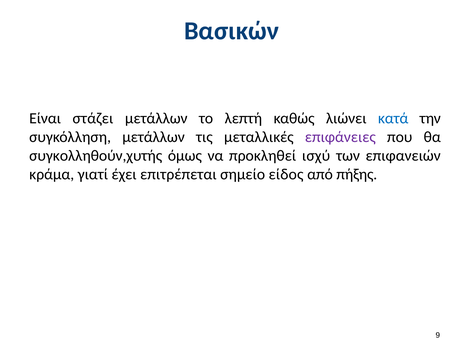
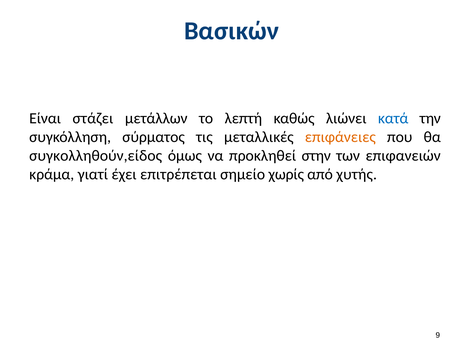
συγκόλληση μετάλλων: μετάλλων -> σύρματος (154, 137)
επιφάνειες colour: purple -> orange (340, 137)
συγκολληθούν,χυτής: συγκολληθούν,χυτής -> συγκολληθούν,είδος (96, 156)
ισχύ: ισχύ -> στην (316, 156)
είδος: είδος -> χωρίς (286, 174)
πήξης: πήξης -> χυτής (357, 174)
